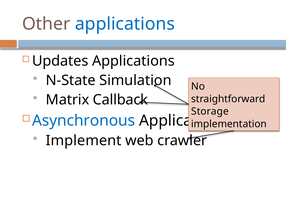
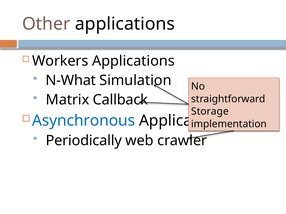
applications colour: blue -> black (125, 24)
Updates: Updates -> Workers (60, 61)
N-State: N-State -> N-What (71, 81)
Implement: Implement -> Periodically (84, 141)
